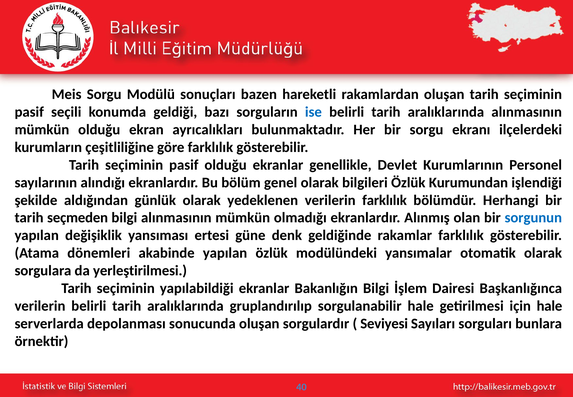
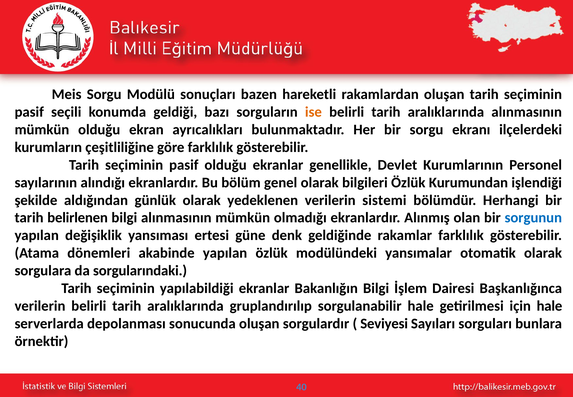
ise colour: blue -> orange (313, 112)
verilerin farklılık: farklılık -> sistemi (384, 200)
seçmeden: seçmeden -> belirlenen (78, 218)
yerleştirilmesi: yerleştirilmesi -> sorgularındaki (140, 271)
